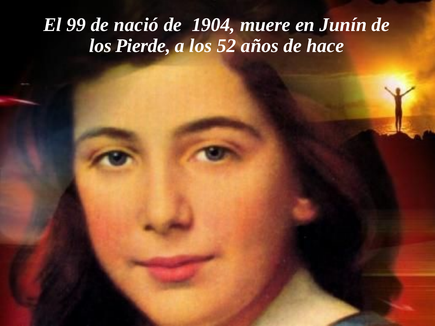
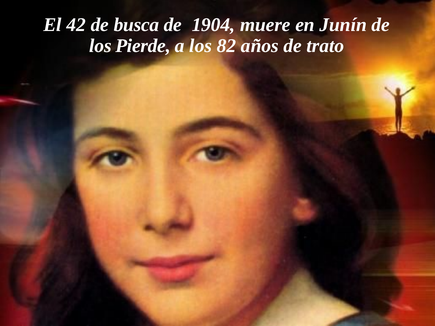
99: 99 -> 42 (76, 25)
nació: nació -> busca (136, 25)
52: 52 -> 82 (226, 46)
hace: hace -> trato (325, 46)
